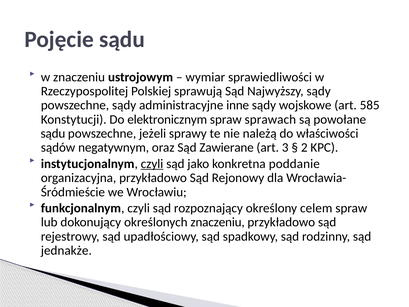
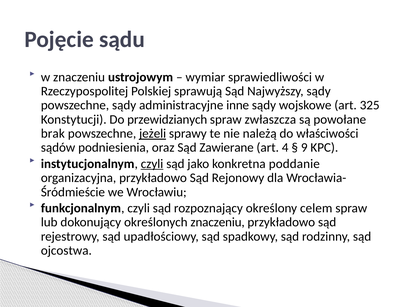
585: 585 -> 325 (370, 105)
elektronicznym: elektronicznym -> przewidzianych (167, 119)
sprawach: sprawach -> zwłaszcza (270, 119)
sądu: sądu -> brak (53, 133)
jeżeli underline: none -> present (153, 133)
negatywnym: negatywnym -> podniesienia (114, 148)
3: 3 -> 4 (285, 148)
2: 2 -> 9 (304, 148)
jednakże: jednakże -> ojcostwa (66, 250)
